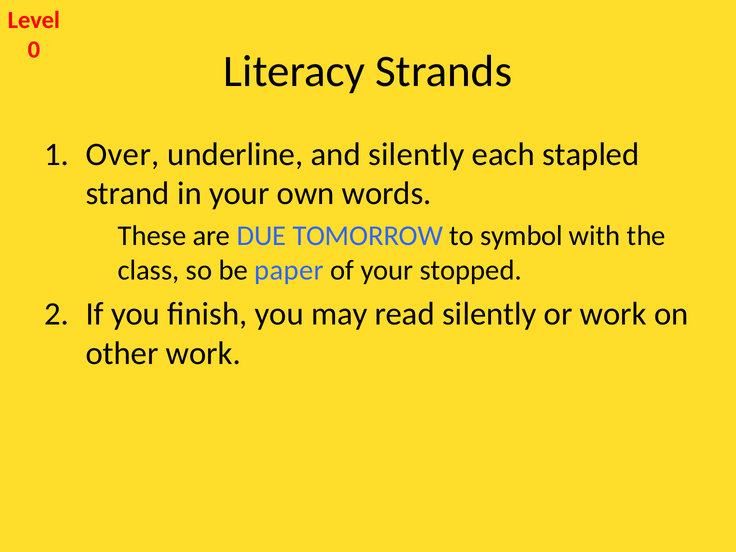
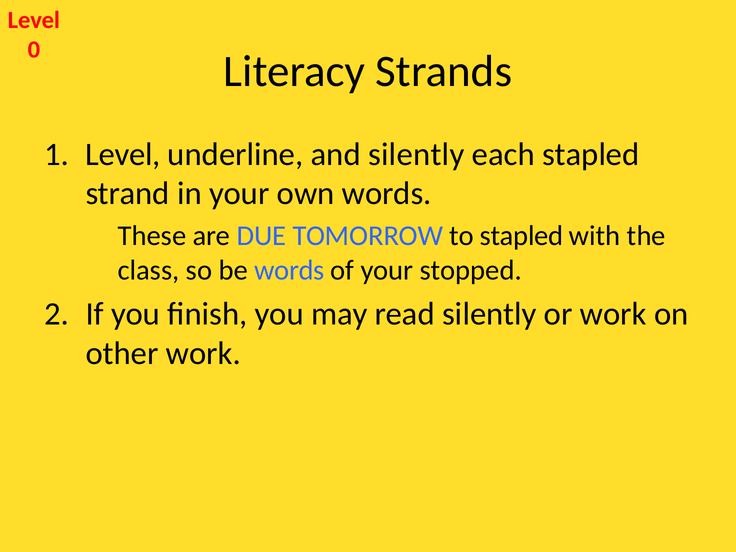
Over: Over -> Level (123, 154)
to symbol: symbol -> stapled (522, 236)
be paper: paper -> words (289, 270)
